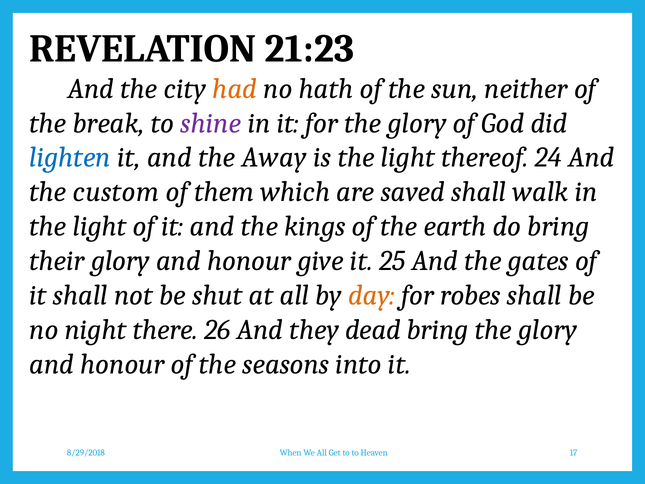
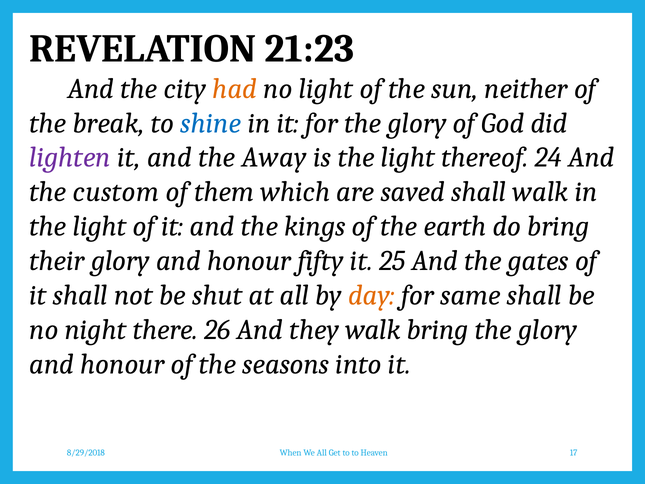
no hath: hath -> light (326, 89)
shine colour: purple -> blue (211, 123)
lighten colour: blue -> purple (70, 157)
give: give -> fifty (321, 261)
robes: robes -> same (470, 295)
they dead: dead -> walk (373, 329)
